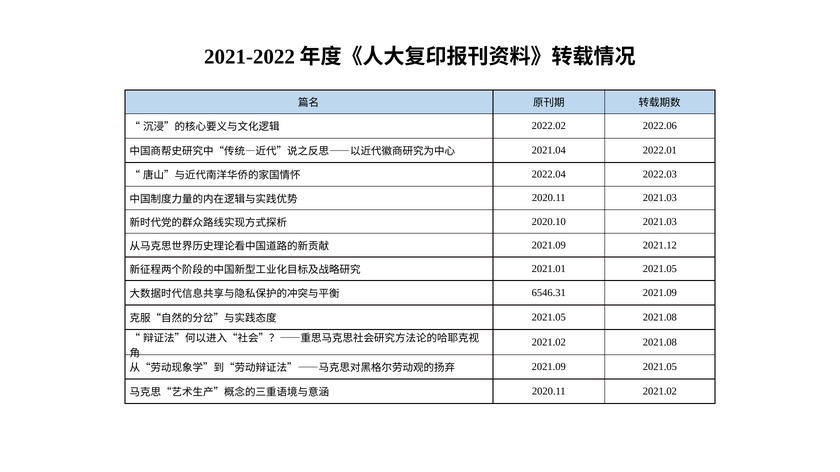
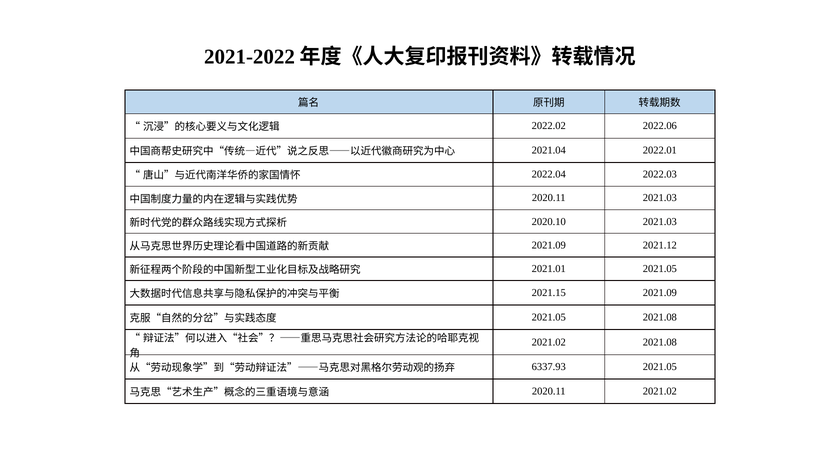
6546.31: 6546.31 -> 2021.15 (549, 293)
2021.09: 2021.09 -> 6337.93 (549, 367)
